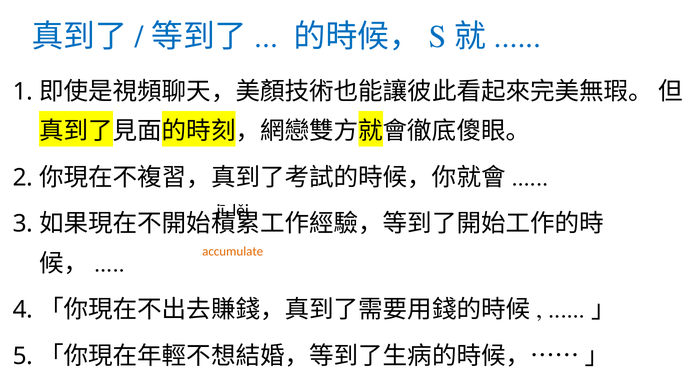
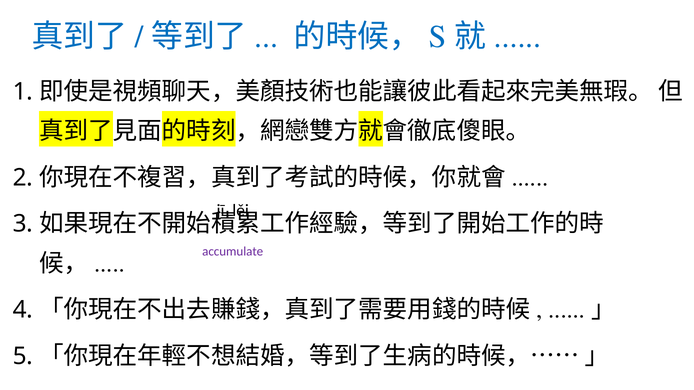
accumulate colour: orange -> purple (233, 252)
